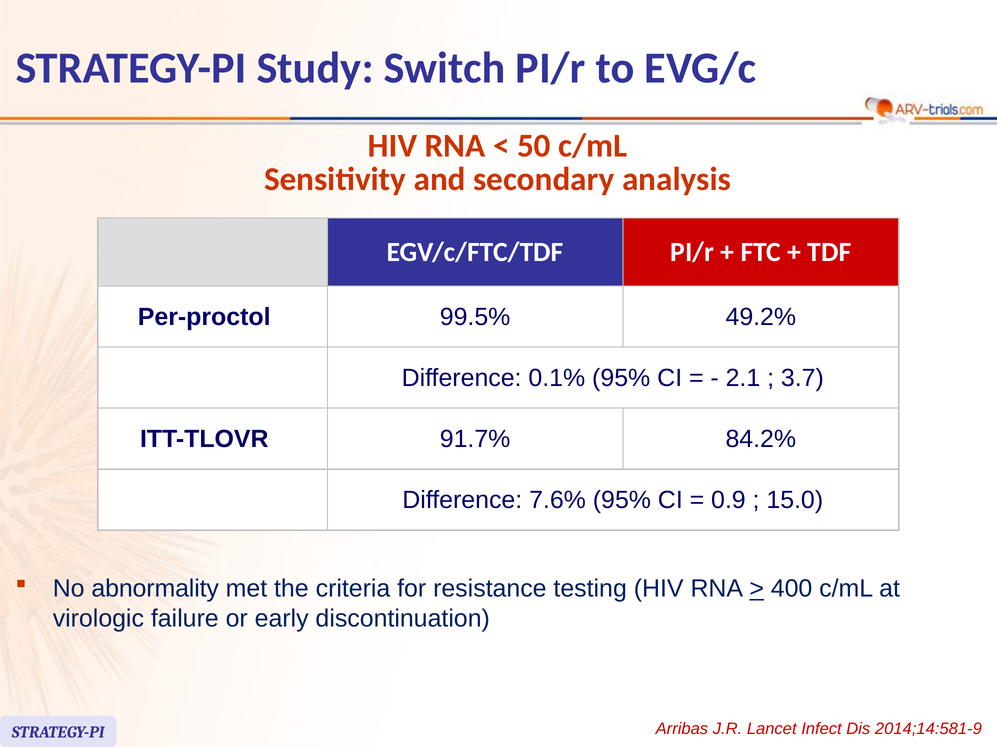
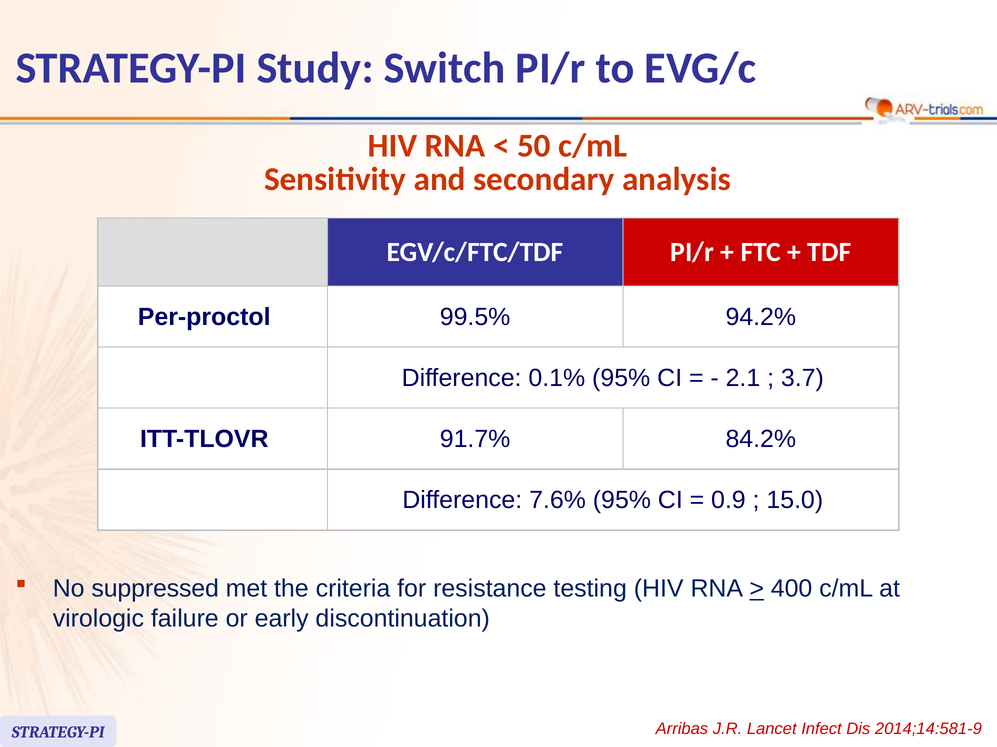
49.2%: 49.2% -> 94.2% (761, 317)
abnormality: abnormality -> suppressed (155, 589)
